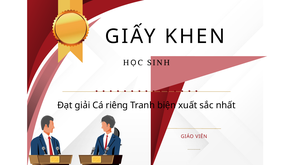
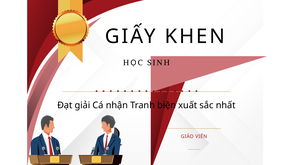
riêng: riêng -> nhận (117, 105)
